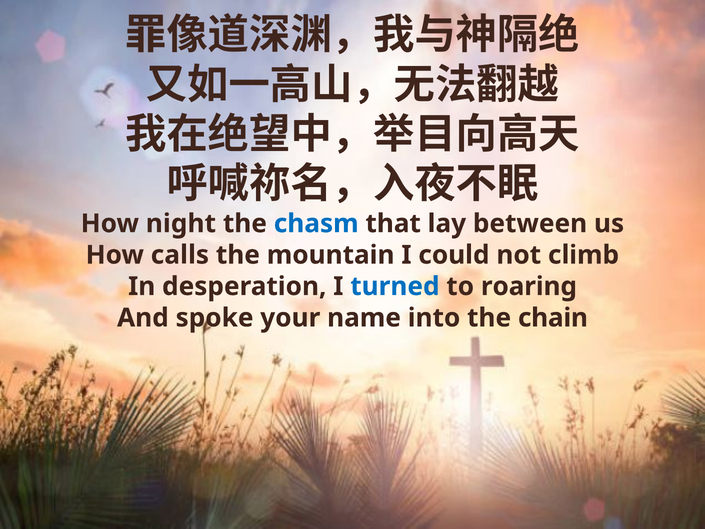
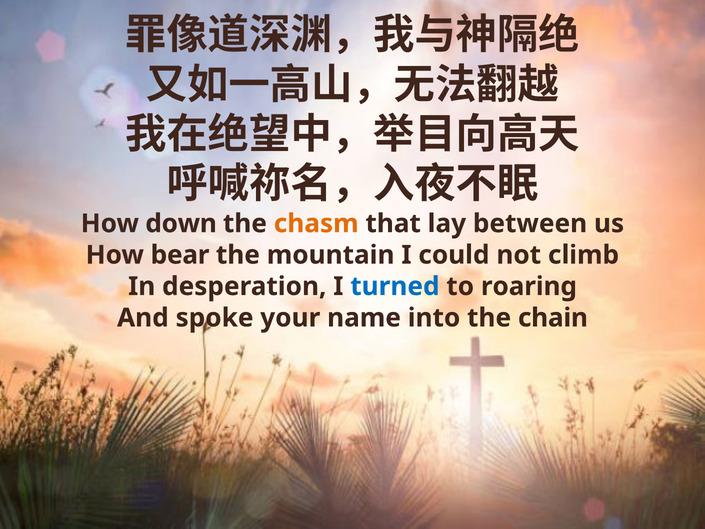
night: night -> down (181, 223)
chasm colour: blue -> orange (316, 223)
calls: calls -> bear (180, 255)
